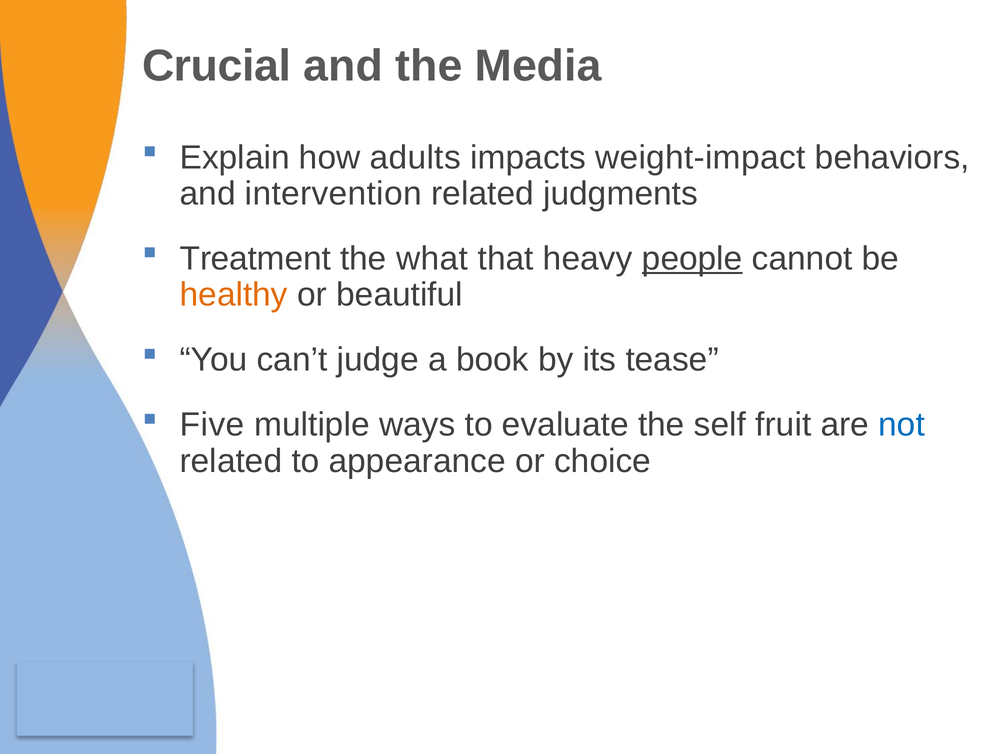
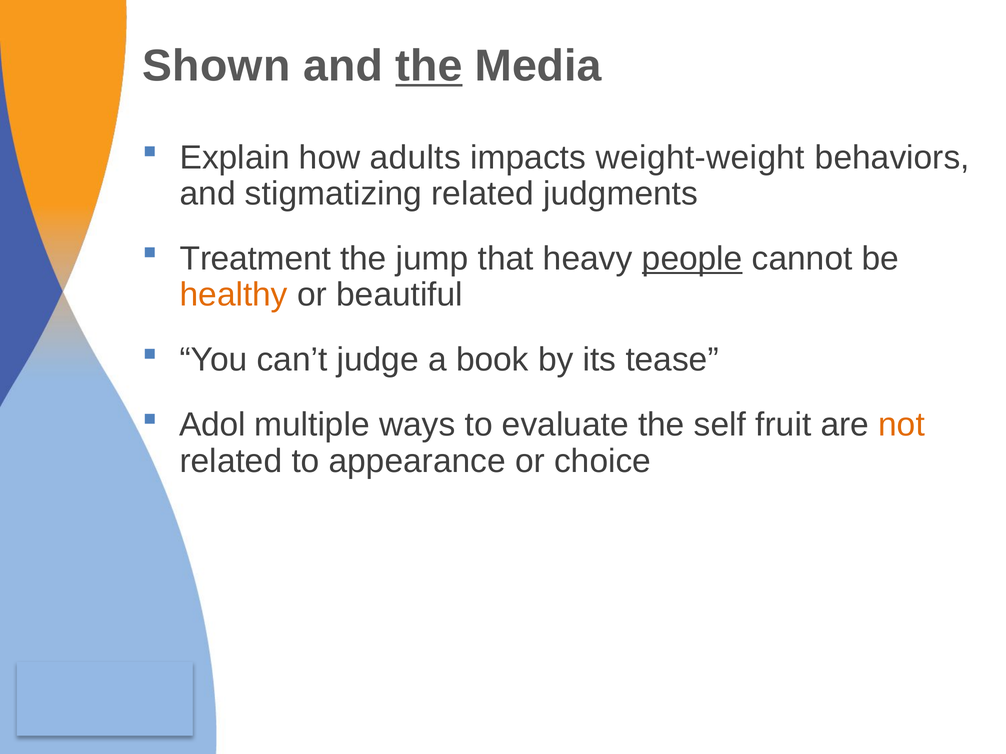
Crucial: Crucial -> Shown (216, 66)
the underline: none -> present (429, 66)
weight-impact: weight-impact -> weight-weight (700, 158)
intervention: intervention -> stigmatizing (334, 194)
what: what -> jump (432, 259)
Five: Five -> Adol (212, 425)
not colour: blue -> orange (902, 425)
